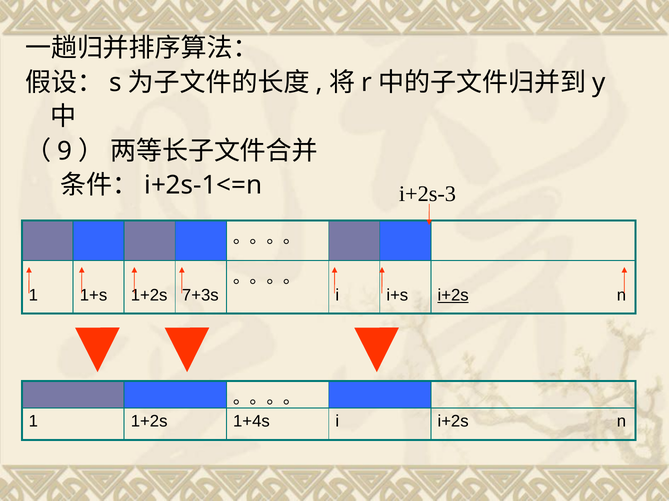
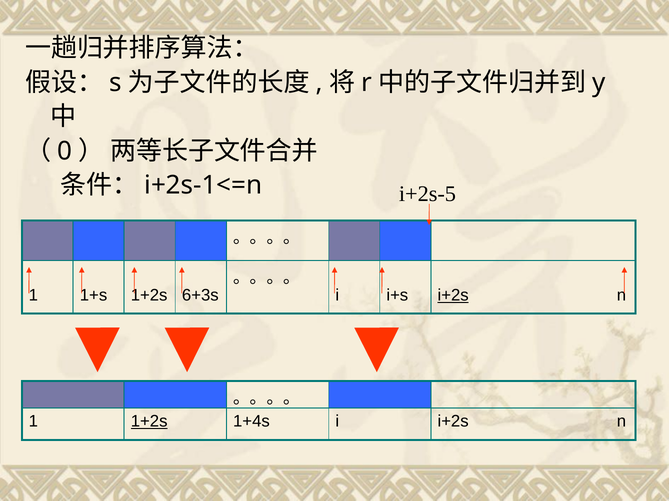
9: 9 -> 0 (65, 151)
i+2s-3: i+2s-3 -> i+2s-5 (427, 194)
7+3s: 7+3s -> 6+3s (200, 296)
1+2s underline: none -> present (149, 422)
